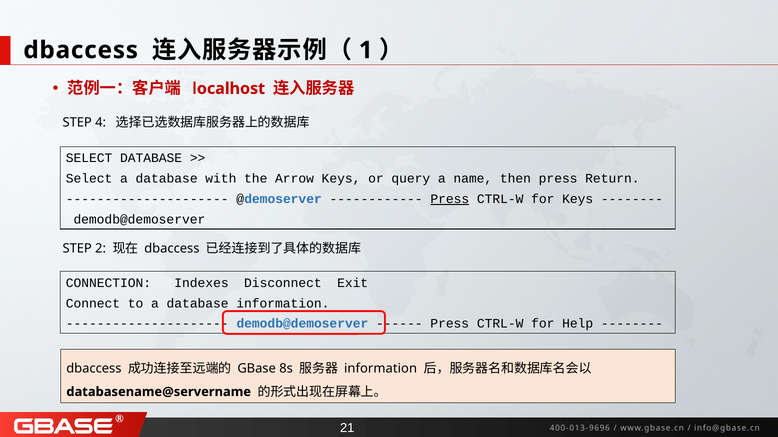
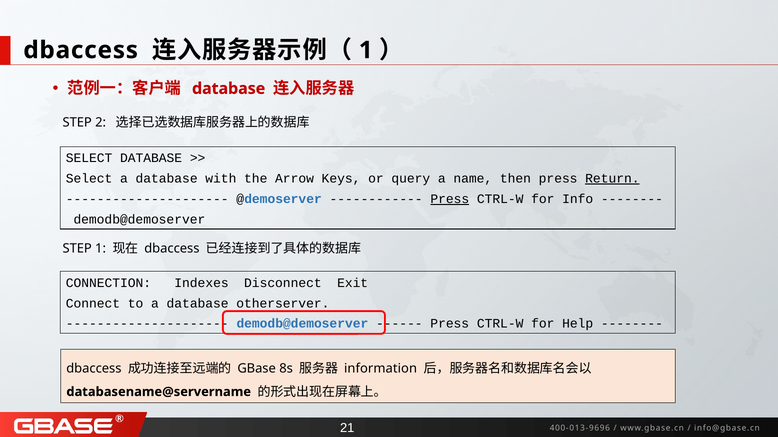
localhost: localhost -> database (229, 89)
4: 4 -> 2 (101, 123)
Return underline: none -> present (612, 179)
for Keys: Keys -> Info (578, 199)
STEP 2: 2 -> 1 (101, 249)
database information: information -> otherserver (283, 304)
